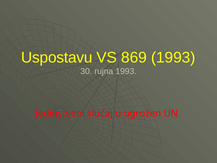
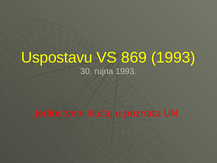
ugrožen: ugrožen -> poznata (142, 113)
